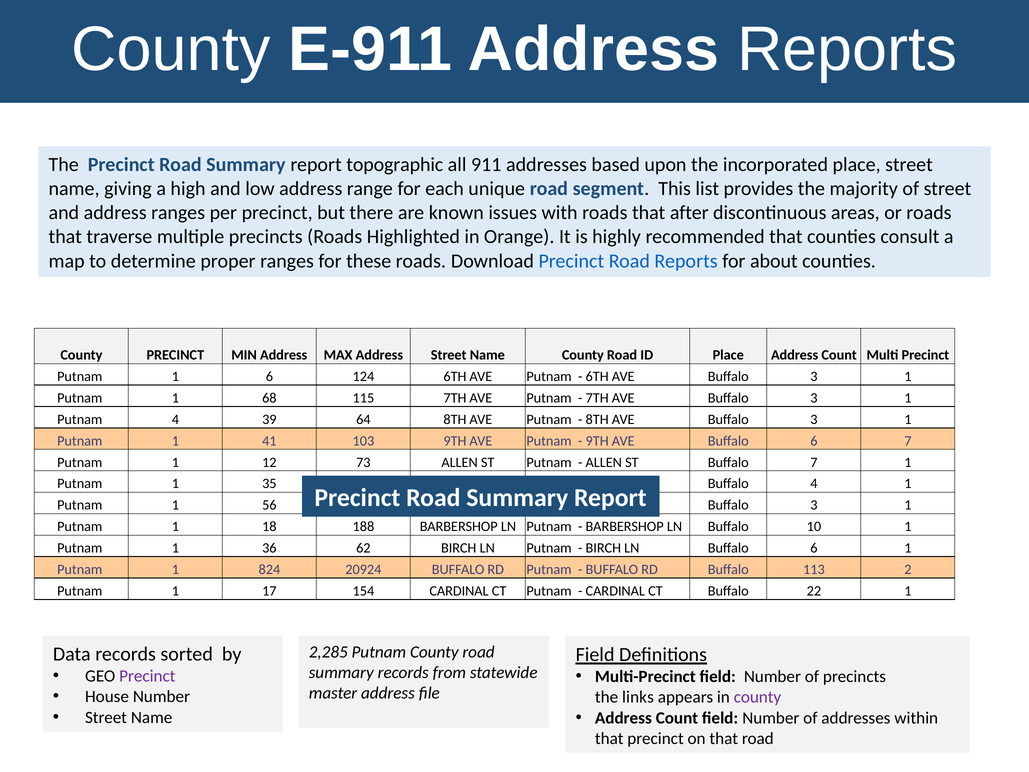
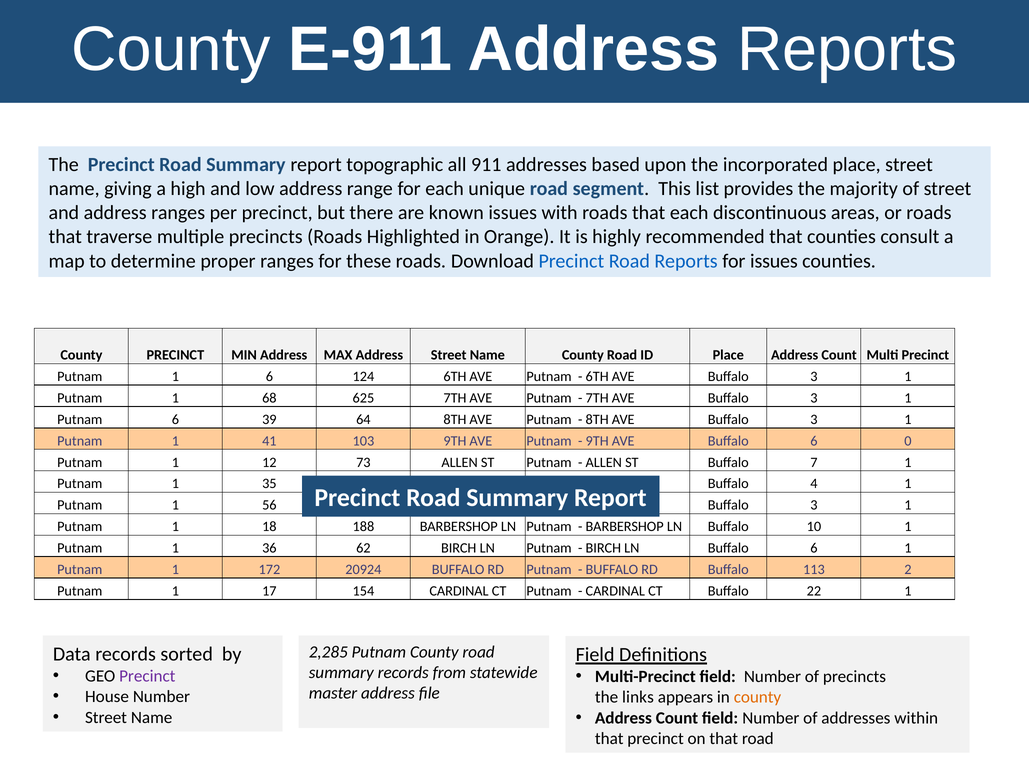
that after: after -> each (689, 213)
for about: about -> issues (774, 261)
115: 115 -> 625 (363, 398)
Putnam 4: 4 -> 6 (175, 419)
6 7: 7 -> 0 (908, 441)
824: 824 -> 172 (269, 569)
county colour: purple -> orange (757, 697)
